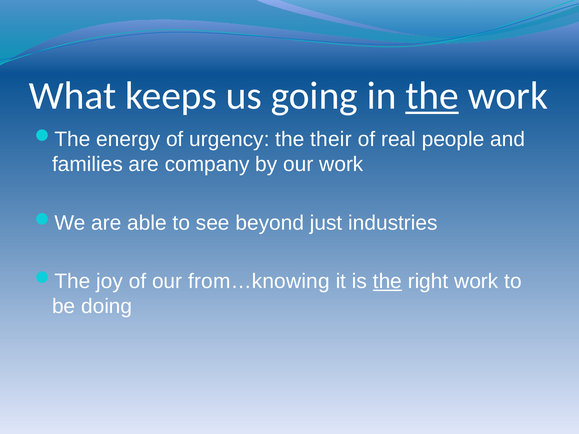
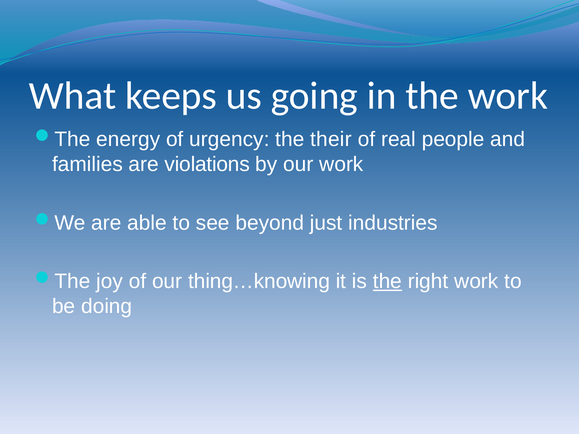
the underline: present -> none (432, 96)
company: company -> violations (207, 164)
from…knowing: from…knowing -> thing…knowing (259, 281)
